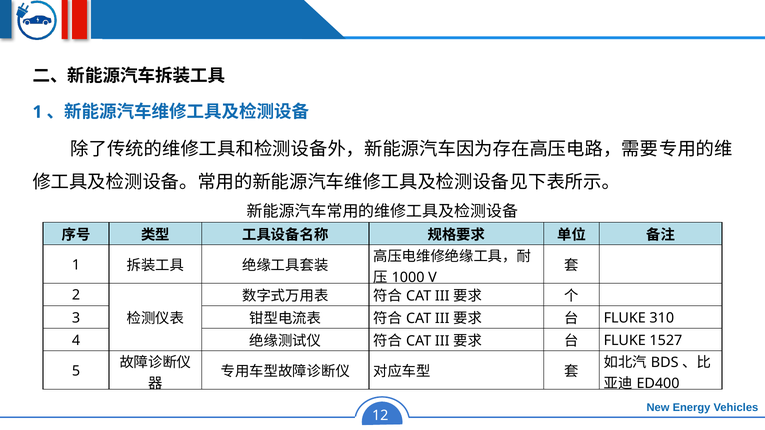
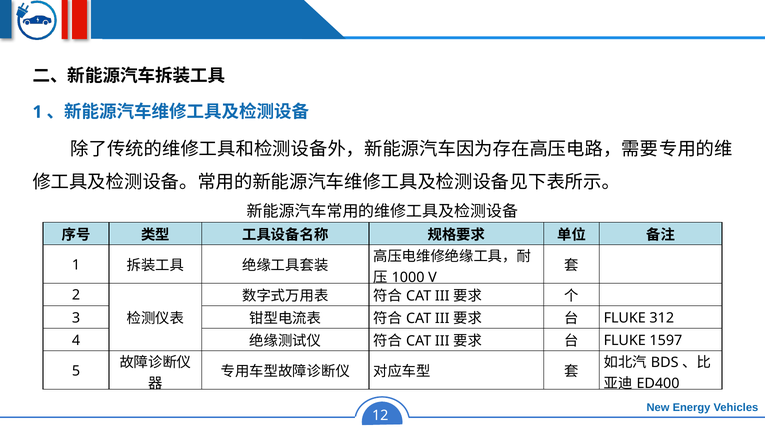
310: 310 -> 312 (662, 318)
1527: 1527 -> 1597 (666, 341)
